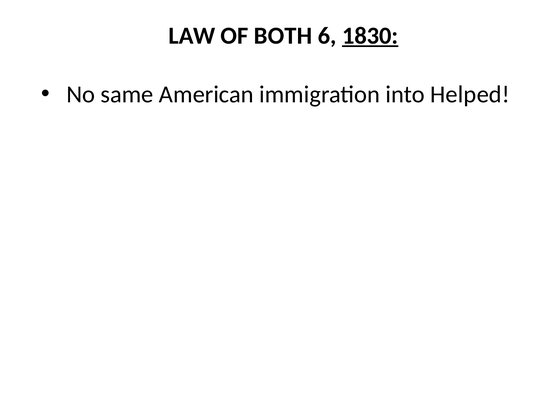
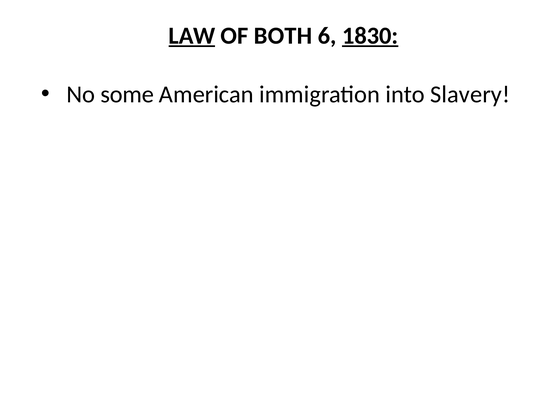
LAW underline: none -> present (192, 36)
same: same -> some (127, 94)
Helped: Helped -> Slavery (470, 94)
